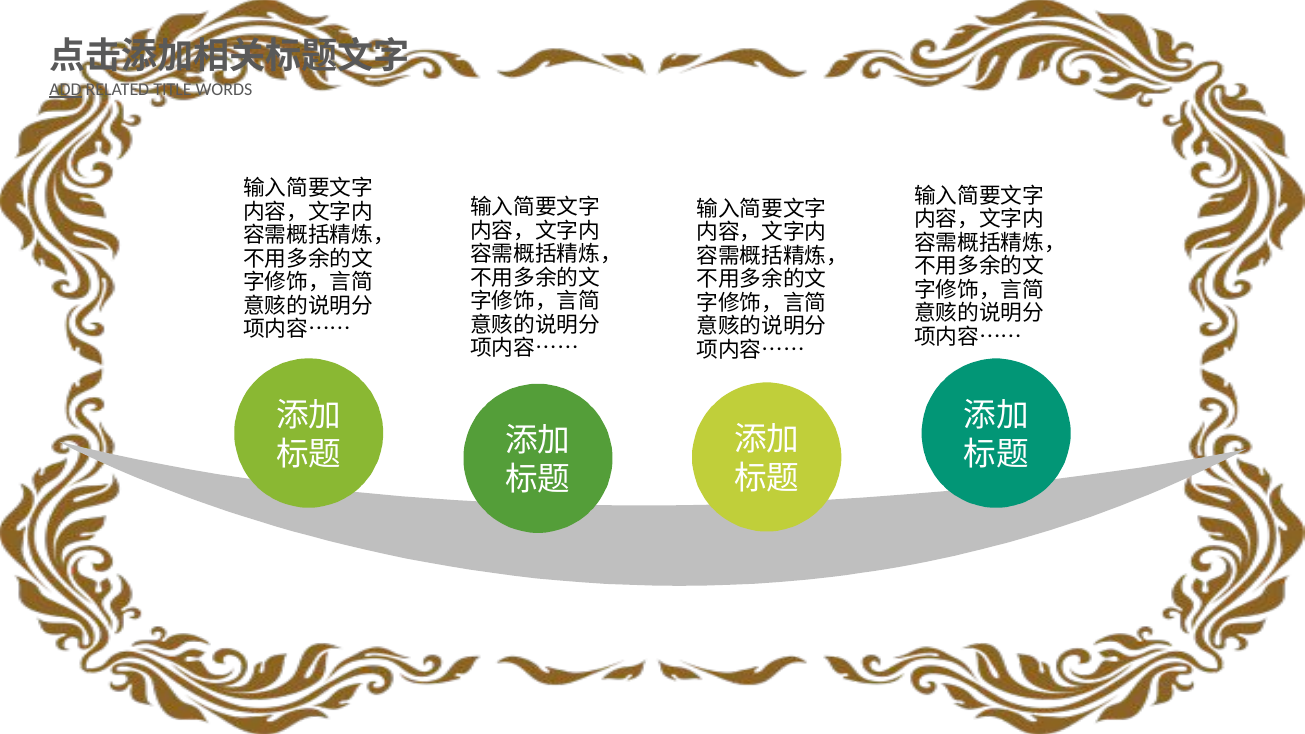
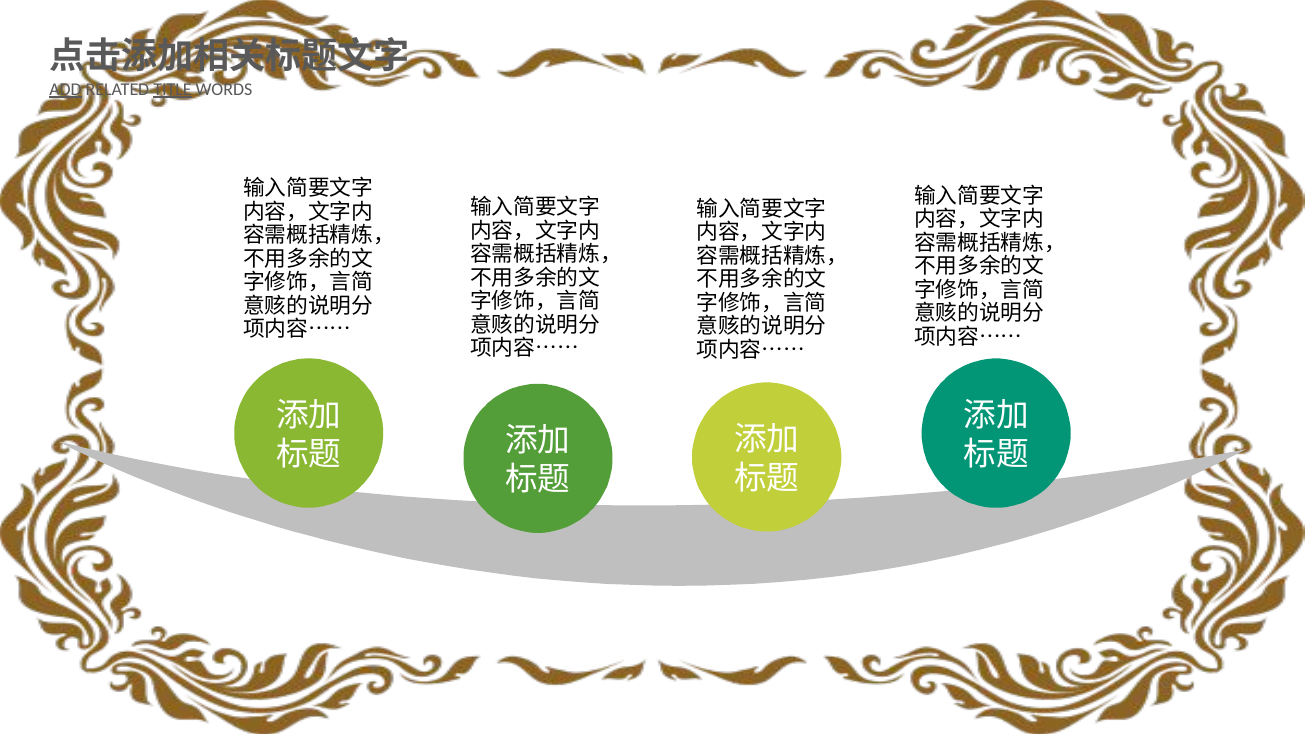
TITLE underline: none -> present (172, 89)
